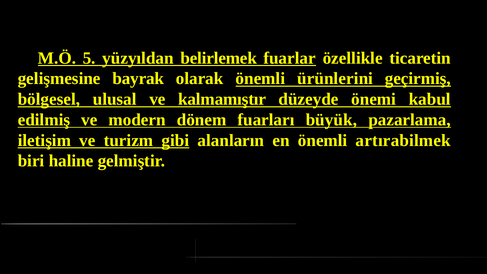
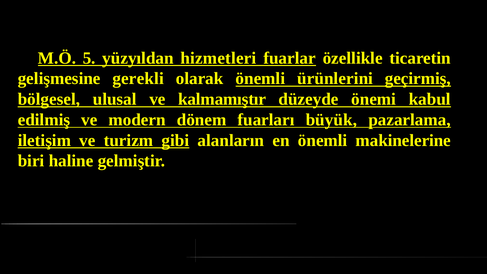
belirlemek: belirlemek -> hizmetleri (218, 58)
bayrak: bayrak -> gerekli (138, 79)
artırabilmek: artırabilmek -> makinelerine (403, 140)
